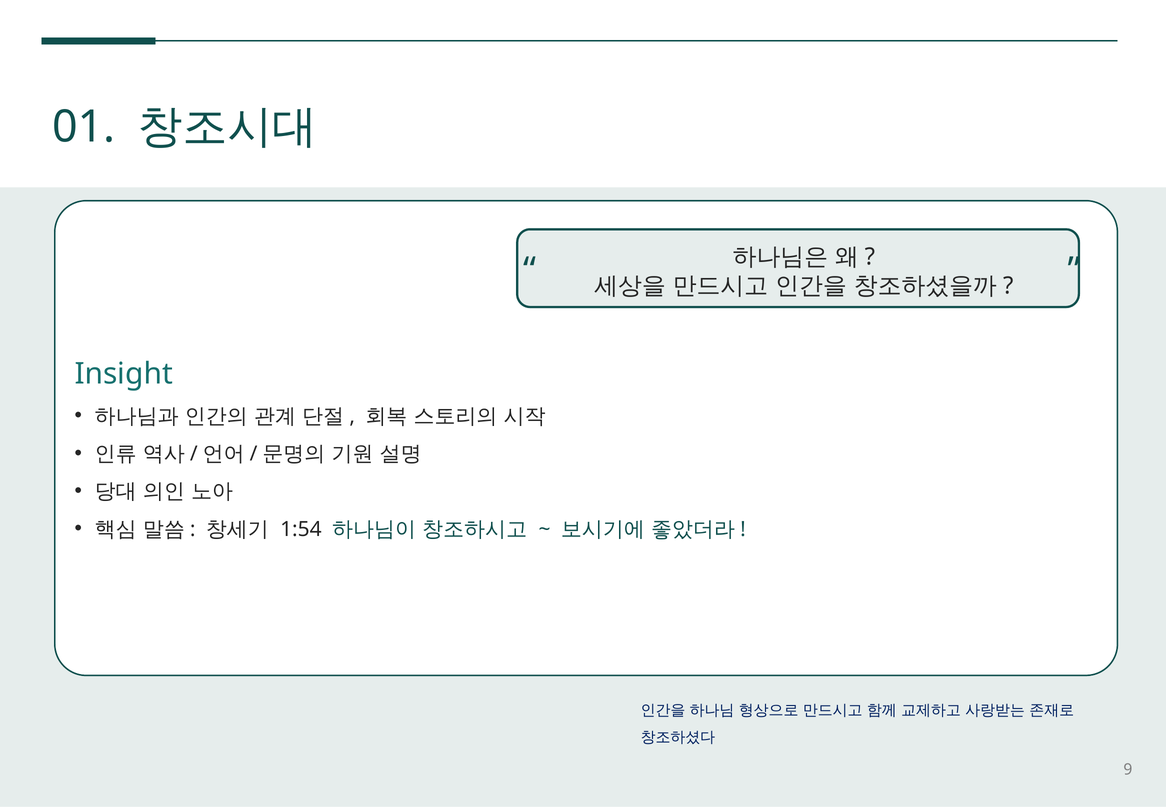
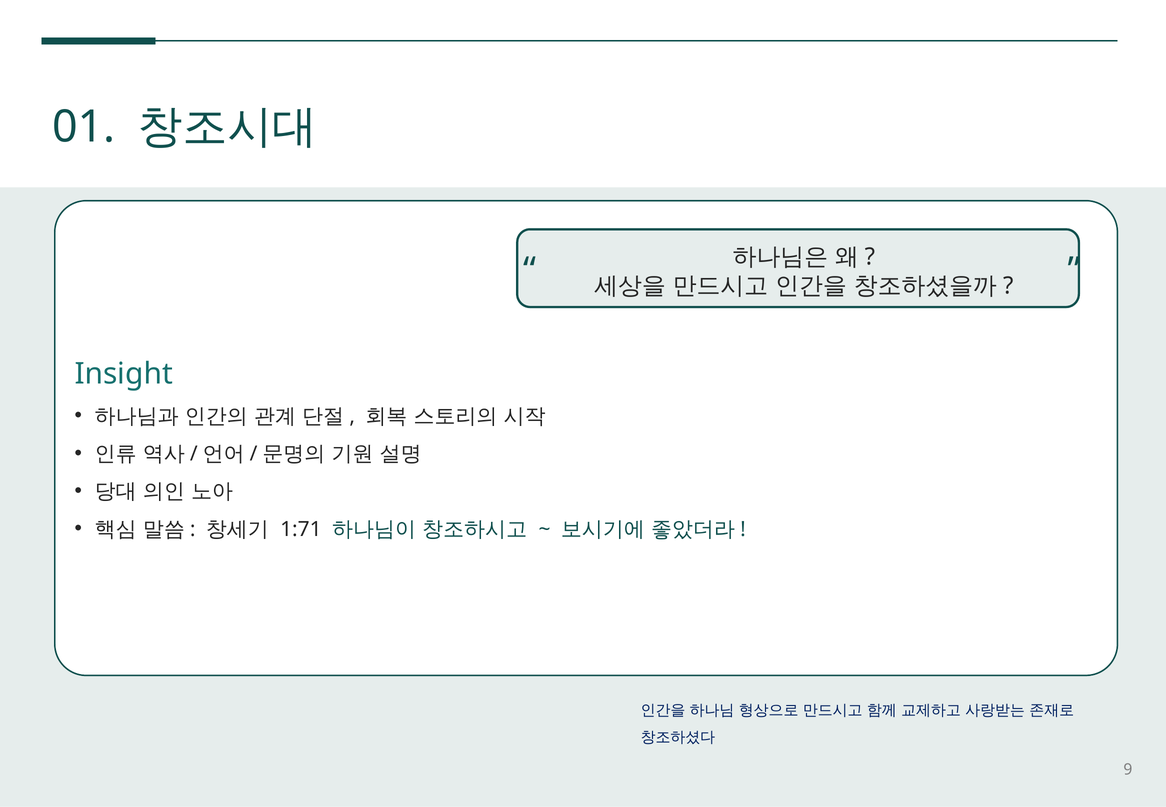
1:54: 1:54 -> 1:71 (301, 529)
